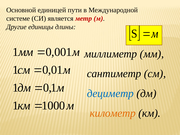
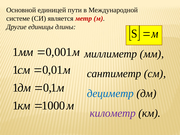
километр colour: orange -> purple (113, 113)
